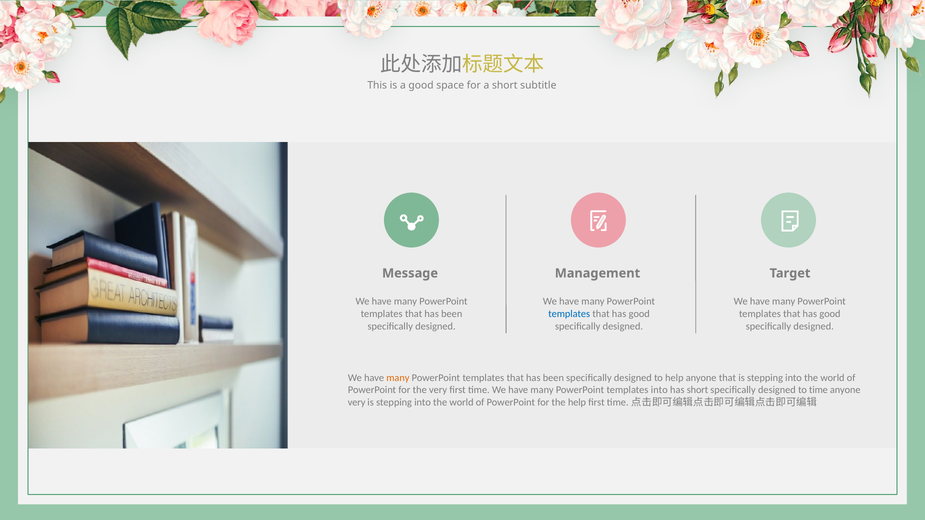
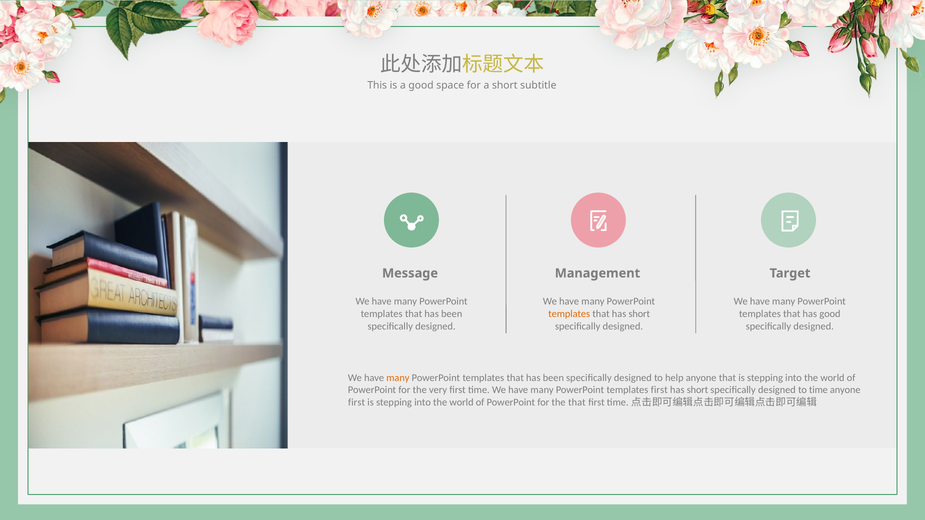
templates colour: blue -> orange (569, 314)
good: good -> short (639, 314)
templates into: into -> first (659, 390)
very: very -> first (356, 403)
the help: help -> that (577, 403)
